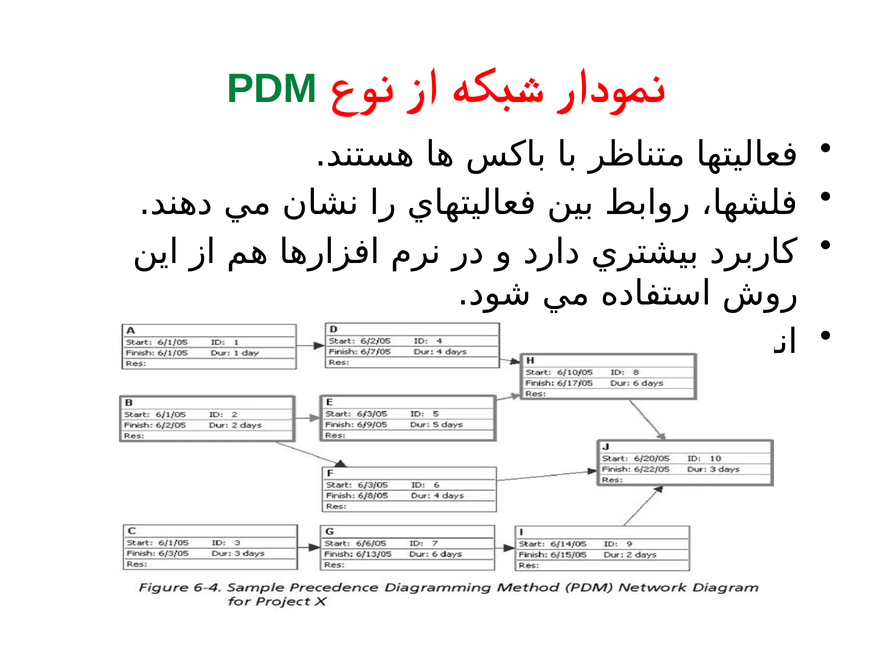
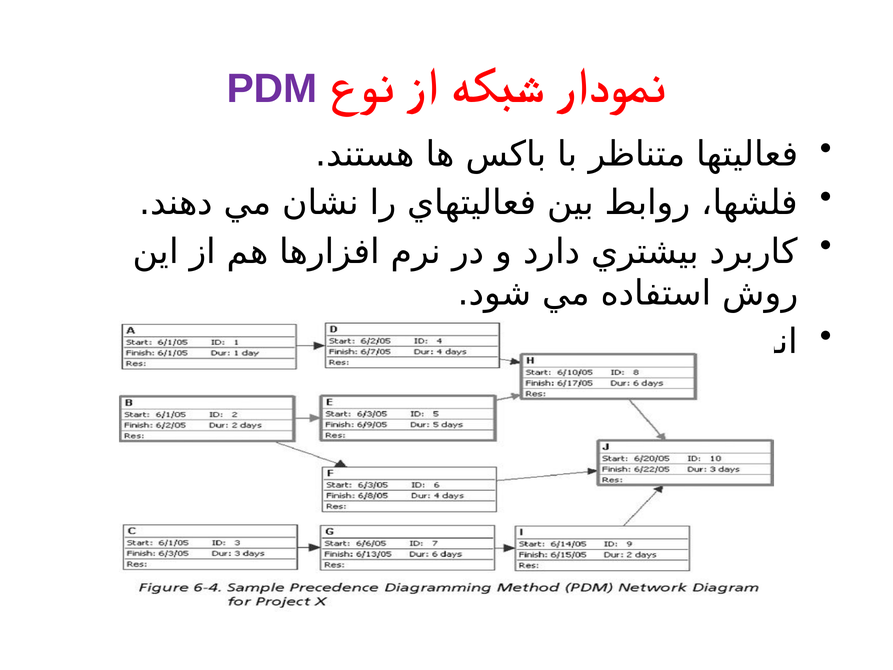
PDM colour: green -> purple (272, 89)
